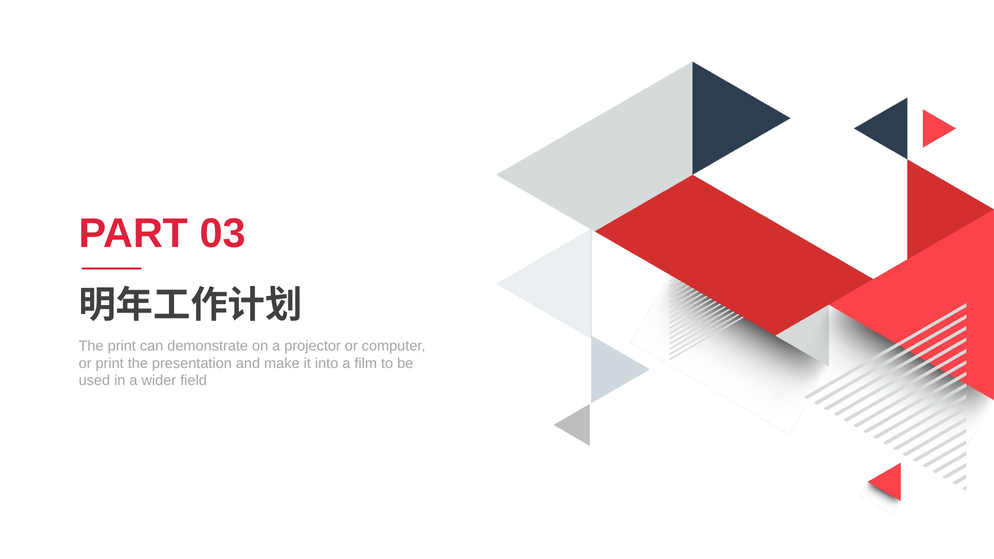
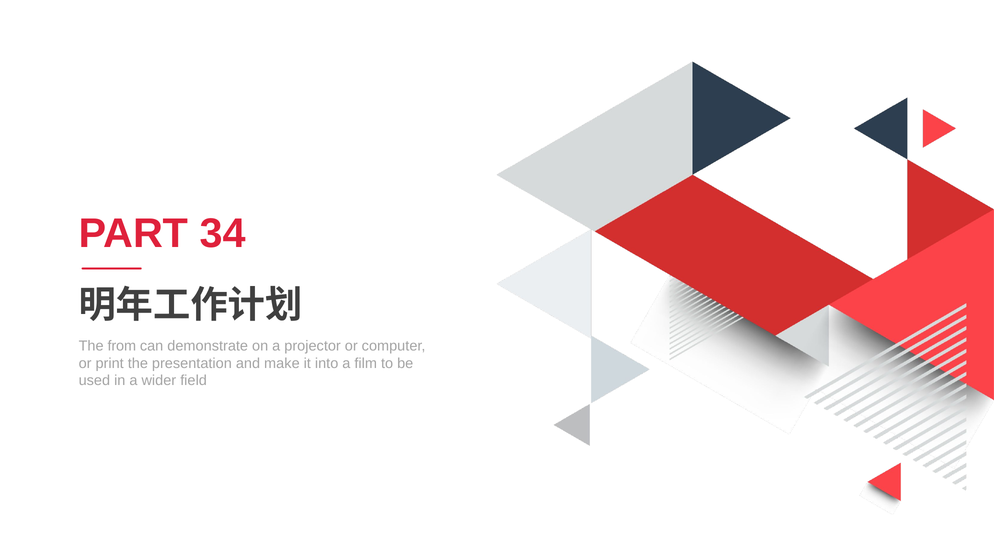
03: 03 -> 34 (223, 234)
The print: print -> from (122, 346)
